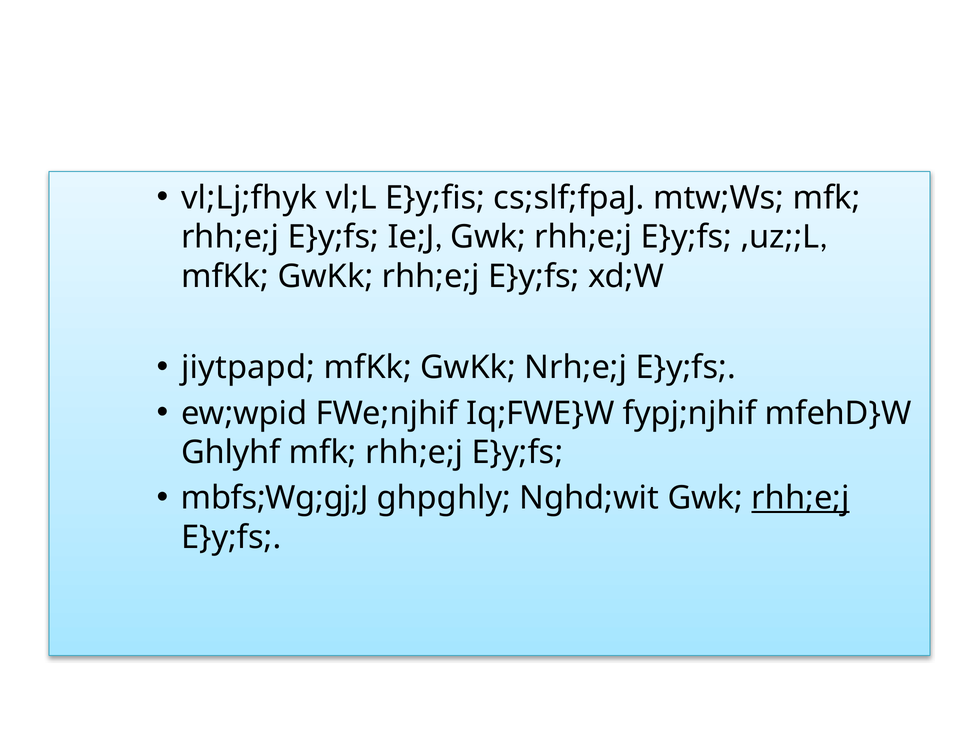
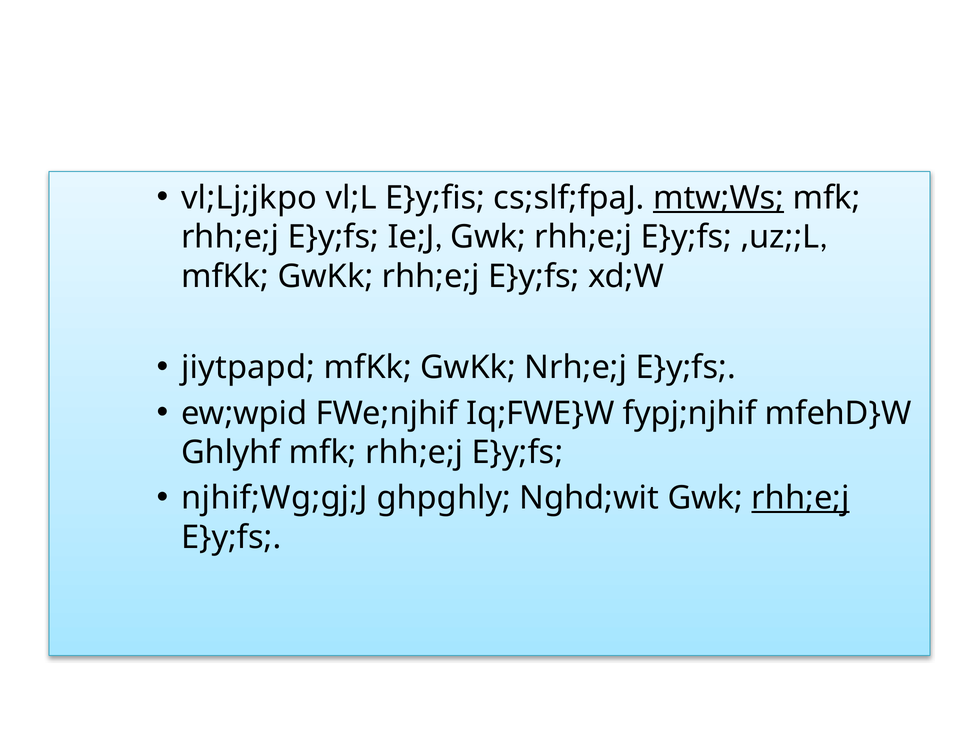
vl;Lj;fhyk: vl;Lj;fhyk -> vl;Lj;jkpo (249, 198)
mtw;Ws underline: none -> present (719, 198)
mbfs;Wg;gj;J: mbfs;Wg;gj;J -> njhif;Wg;gj;J (275, 498)
